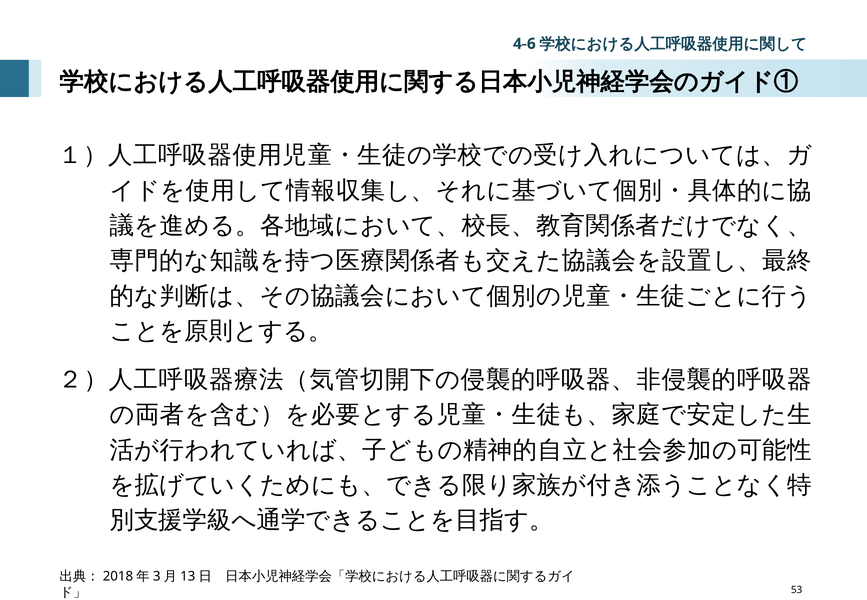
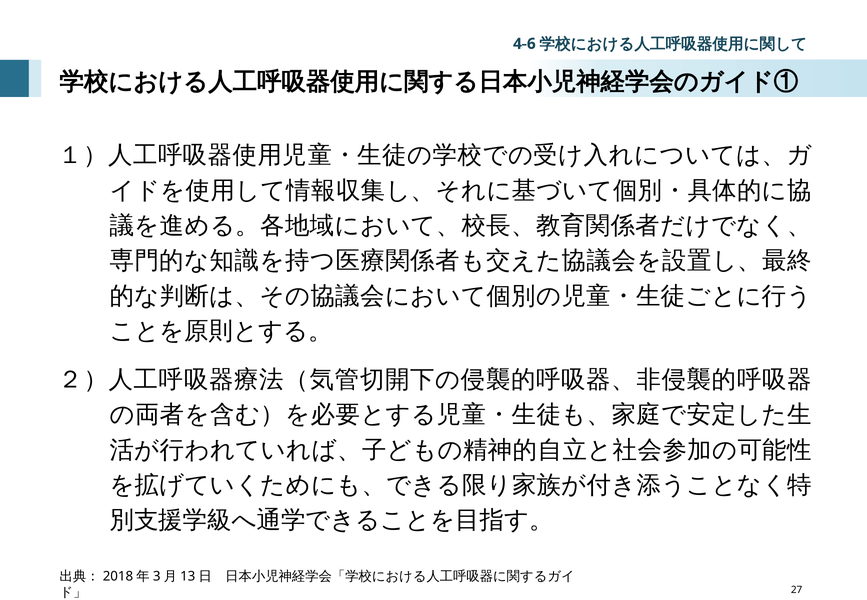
53: 53 -> 27 (797, 590)
